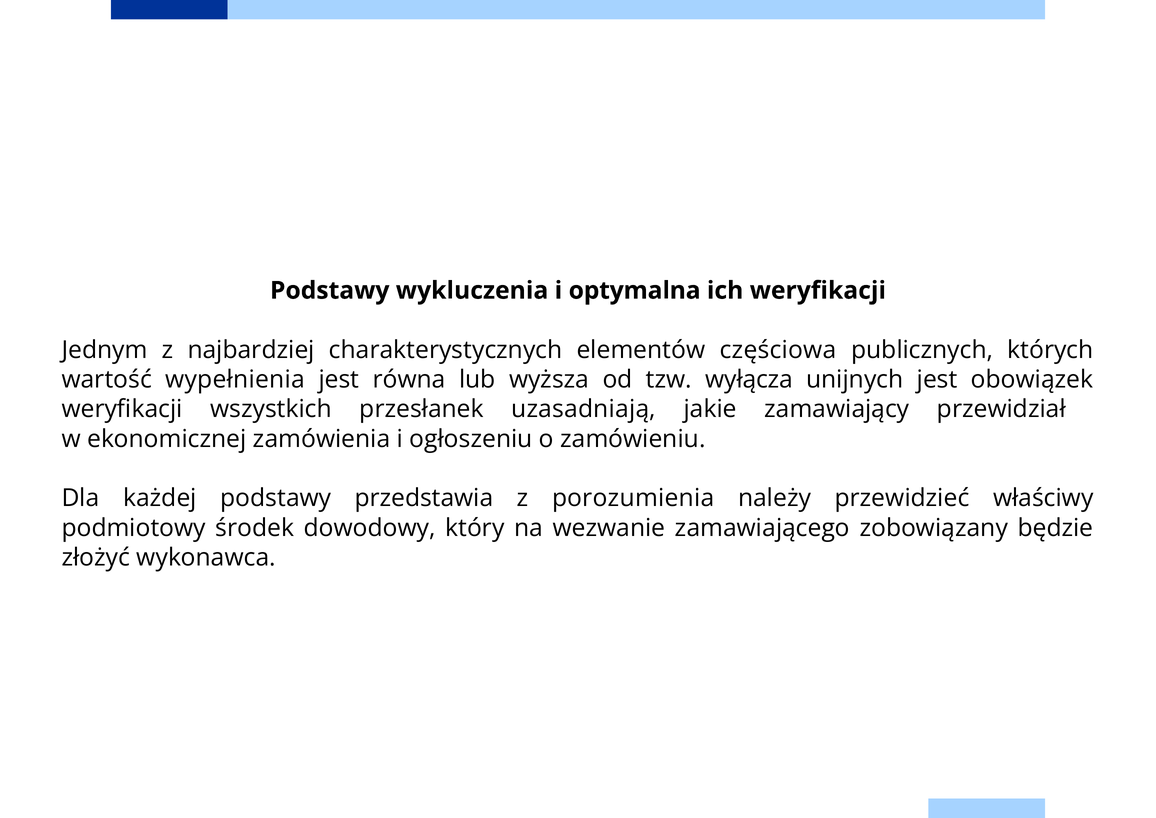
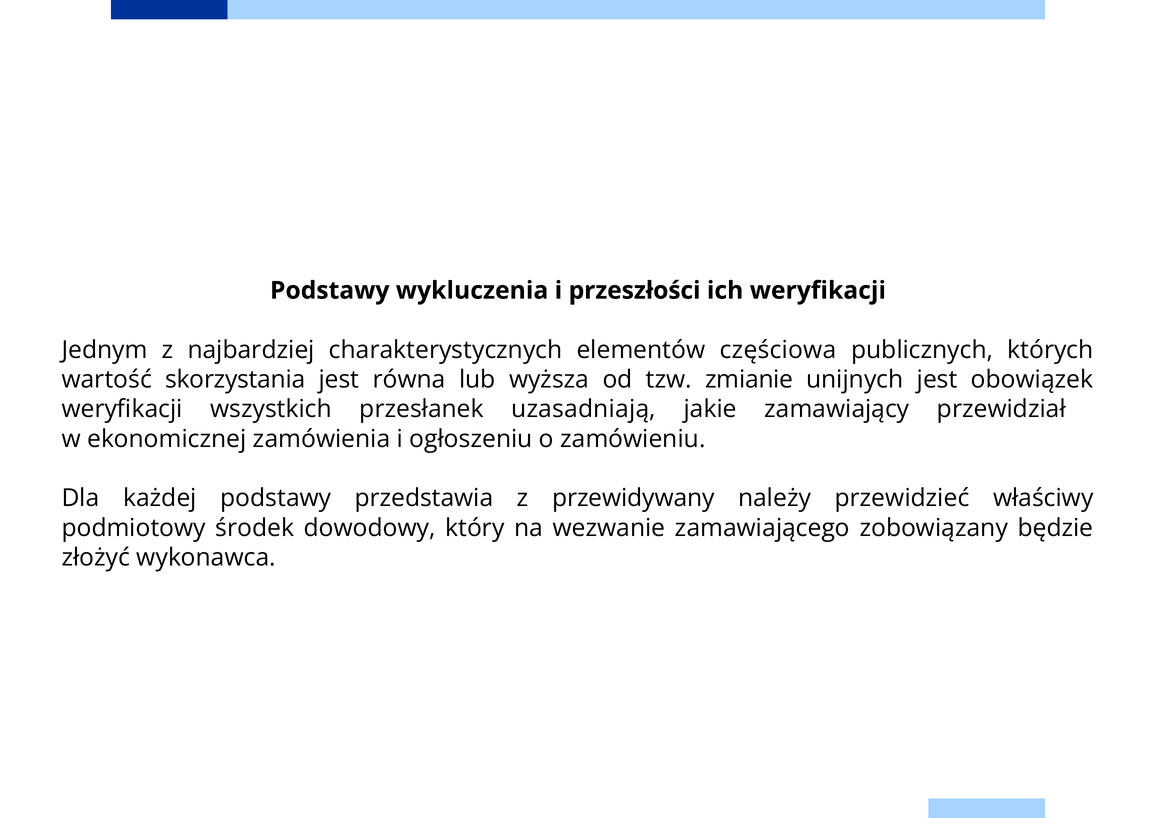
optymalna: optymalna -> przeszłości (635, 290)
wypełnienia: wypełnienia -> skorzystania (235, 379)
wyłącza: wyłącza -> zmianie (749, 379)
porozumienia: porozumienia -> przewidywany (633, 498)
